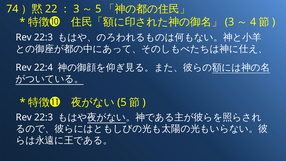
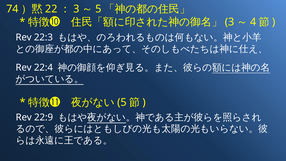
22:3: 22:3 -> 22:9 (44, 117)
